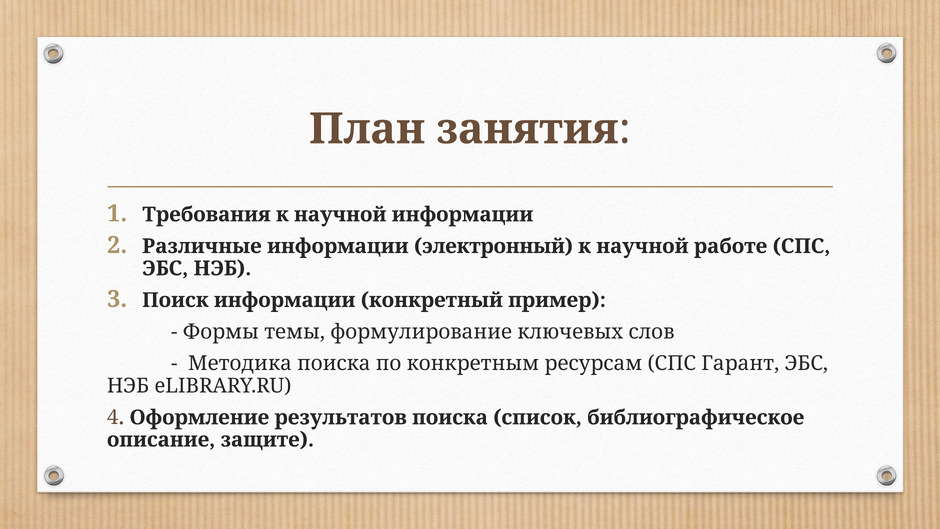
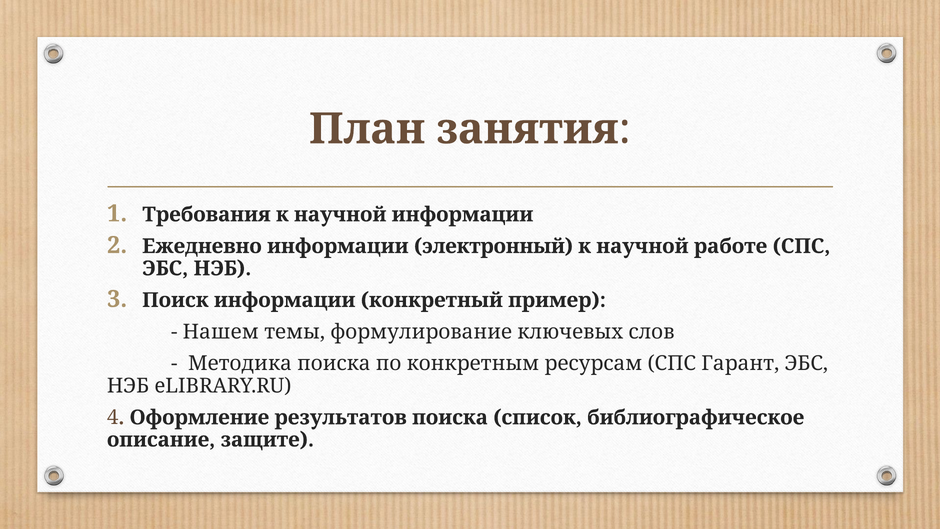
Различные: Различные -> Ежедневно (202, 246)
Формы: Формы -> Нашем (221, 332)
